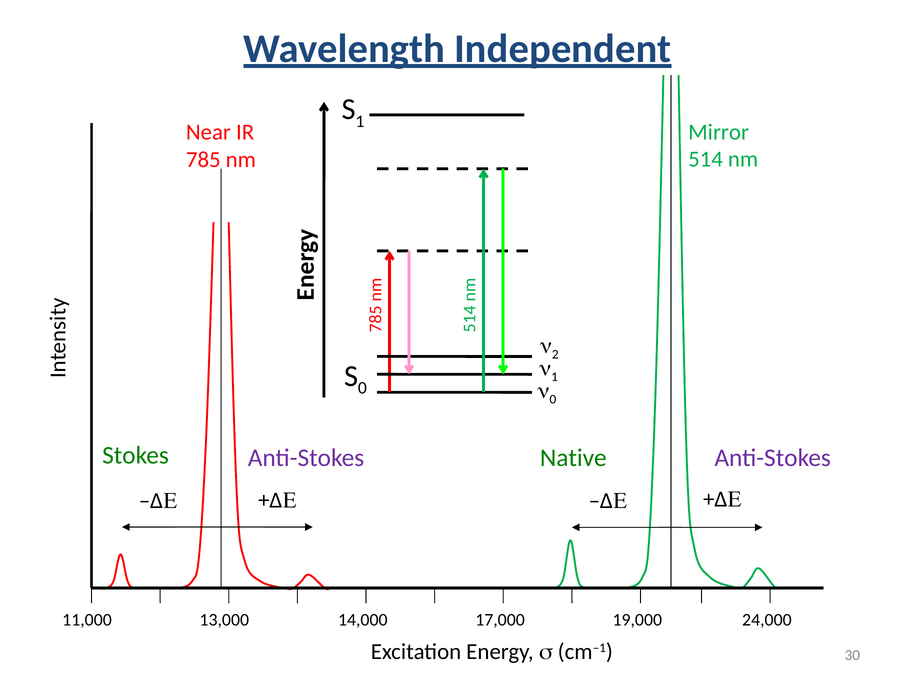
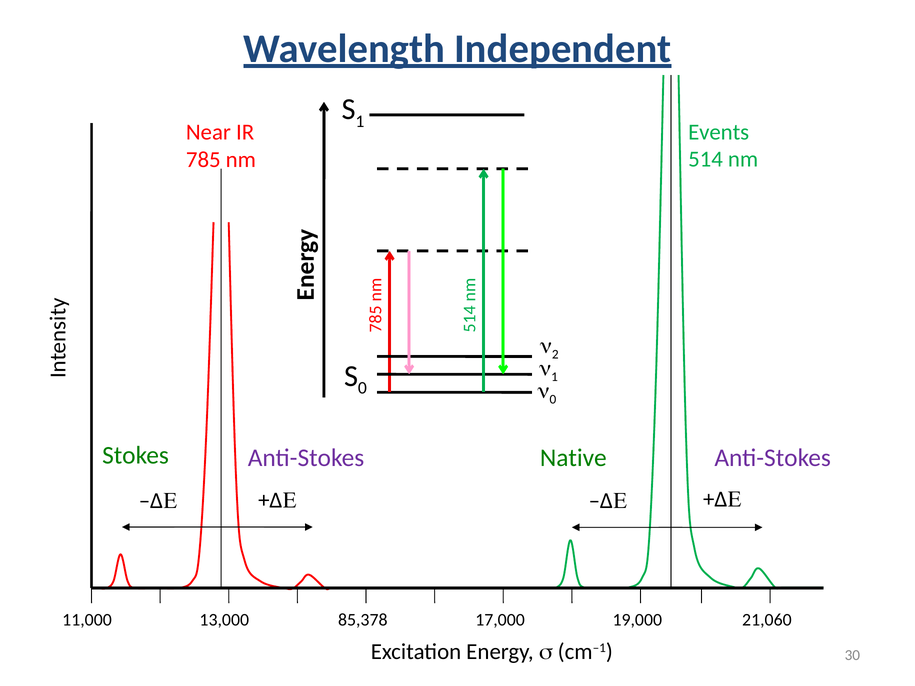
Mirror: Mirror -> Events (719, 132)
14,000: 14,000 -> 85,378 (363, 620)
24,000: 24,000 -> 21,060 (767, 620)
